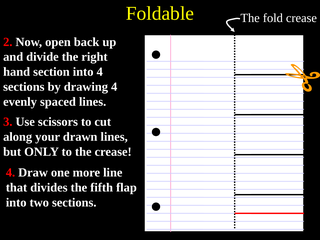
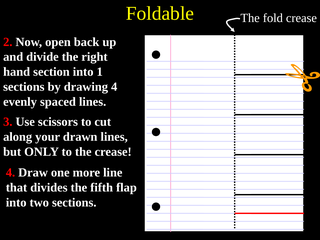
into 4: 4 -> 1 (100, 72)
